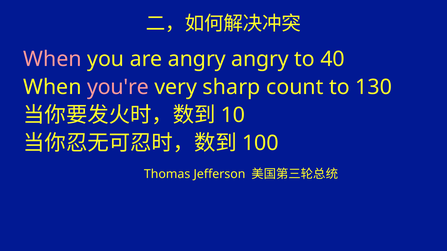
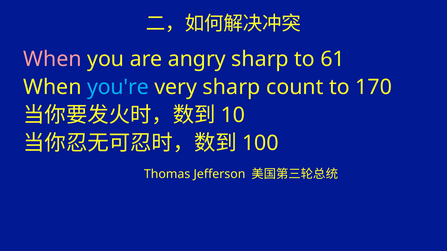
angry angry: angry -> sharp (260, 59)
40: 40 -> 61 (333, 59)
you're colour: pink -> light blue (118, 87)
130: 130 -> 170 (374, 87)
